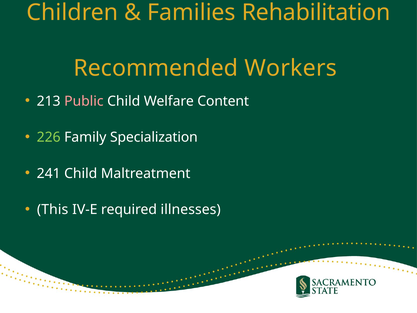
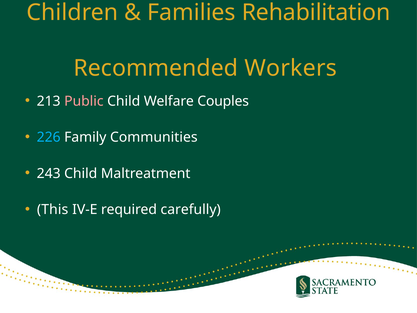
Content: Content -> Couples (223, 101)
226 colour: light green -> light blue (49, 137)
Specialization: Specialization -> Communities (154, 137)
241: 241 -> 243 (49, 173)
illnesses: illnesses -> carefully (191, 209)
